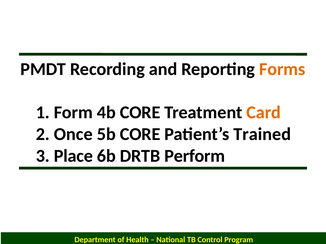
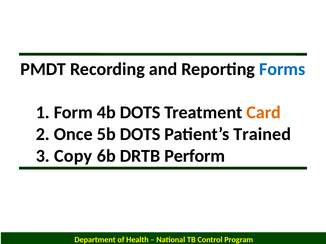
Forms colour: orange -> blue (282, 69)
4b CORE: CORE -> DOTS (140, 113)
5b CORE: CORE -> DOTS (140, 134)
Place: Place -> Copy (73, 156)
